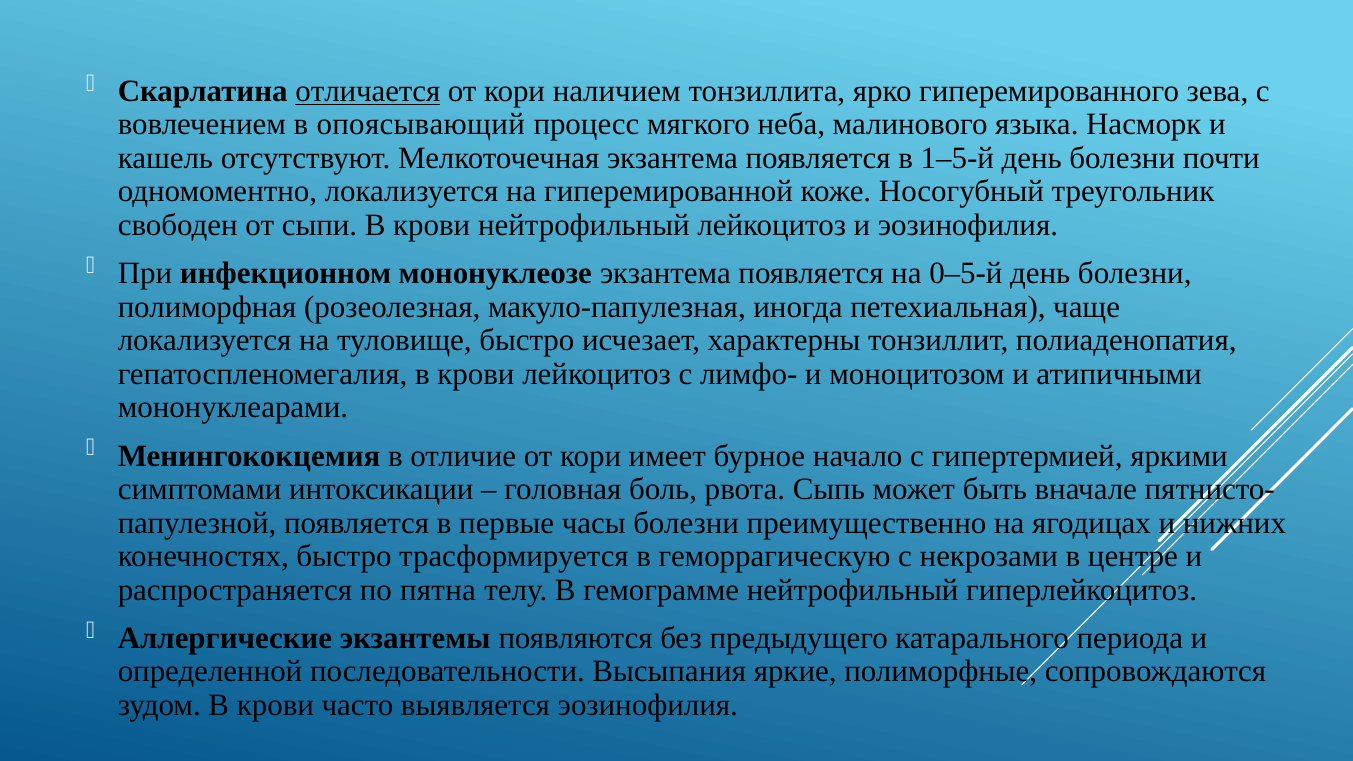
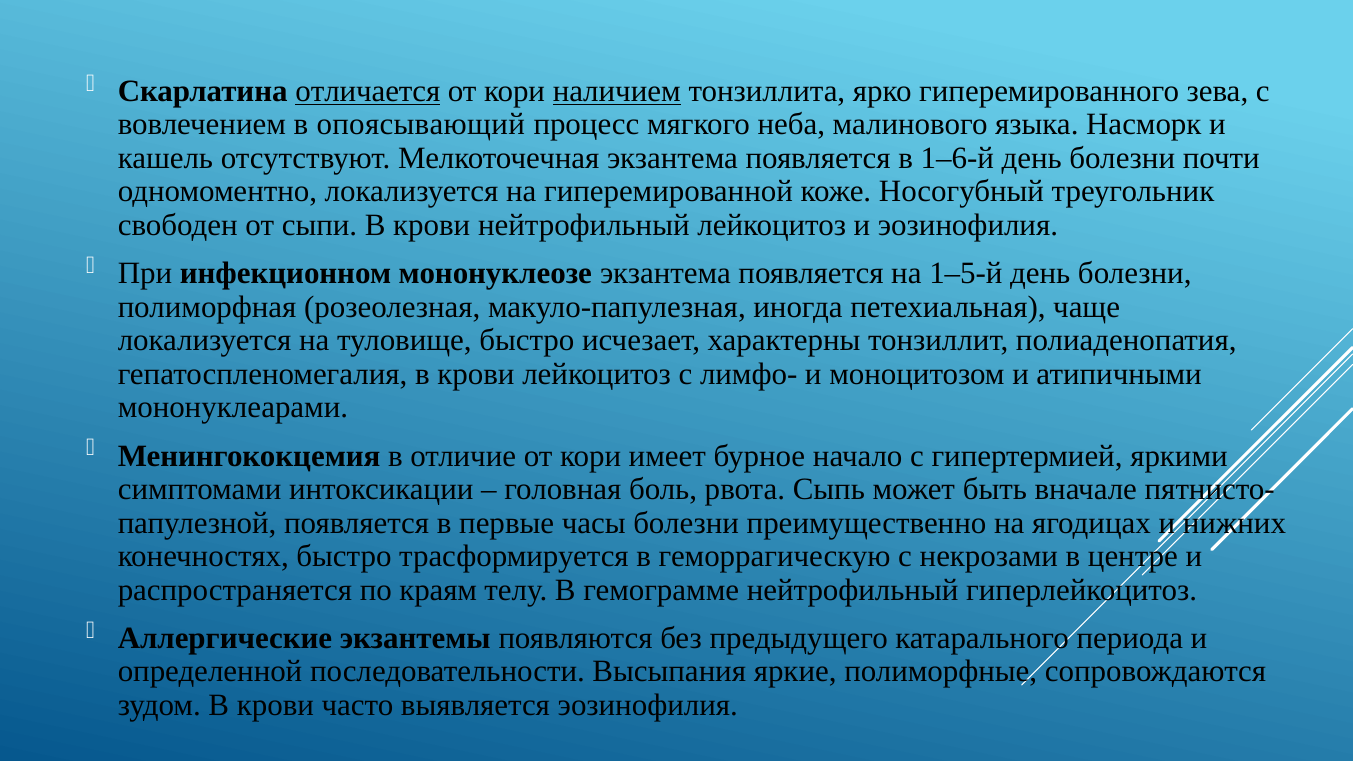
наличием underline: none -> present (617, 91)
1–5-й: 1–5-й -> 1–6-й (957, 158)
0–5-й: 0–5-й -> 1–5-й (966, 274)
пятна: пятна -> краям (438, 590)
